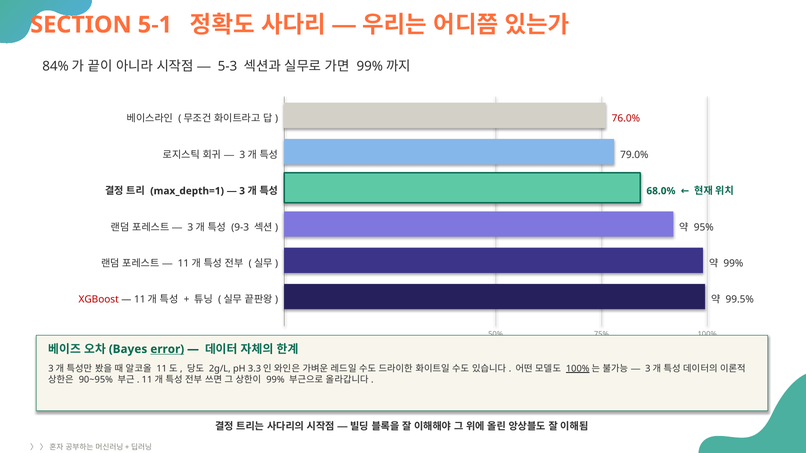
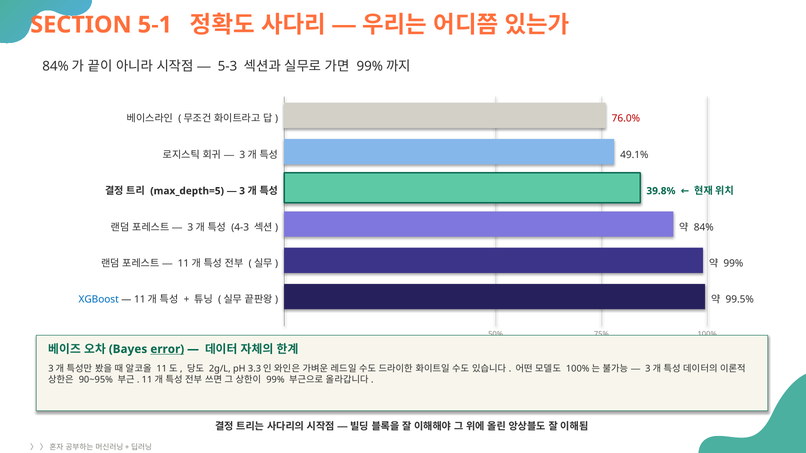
79.0%: 79.0% -> 49.1% (634, 155)
max_depth=1: max_depth=1 -> max_depth=5 (187, 191)
68.0%: 68.0% -> 39.8% (661, 191)
9-3: 9-3 -> 4-3 (240, 227)
95%: 95% -> 84% (704, 227)
XGBoost colour: red -> blue (99, 300)
100% underline: present -> none (578, 369)
